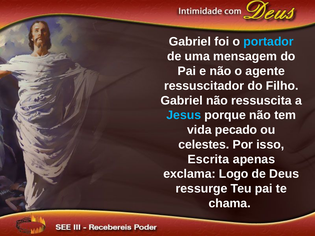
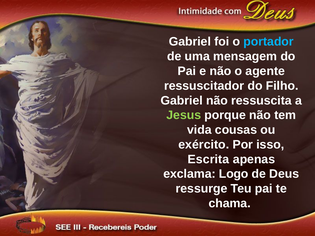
Jesus colour: light blue -> light green (184, 115)
pecado: pecado -> cousas (236, 130)
celestes: celestes -> exército (204, 145)
